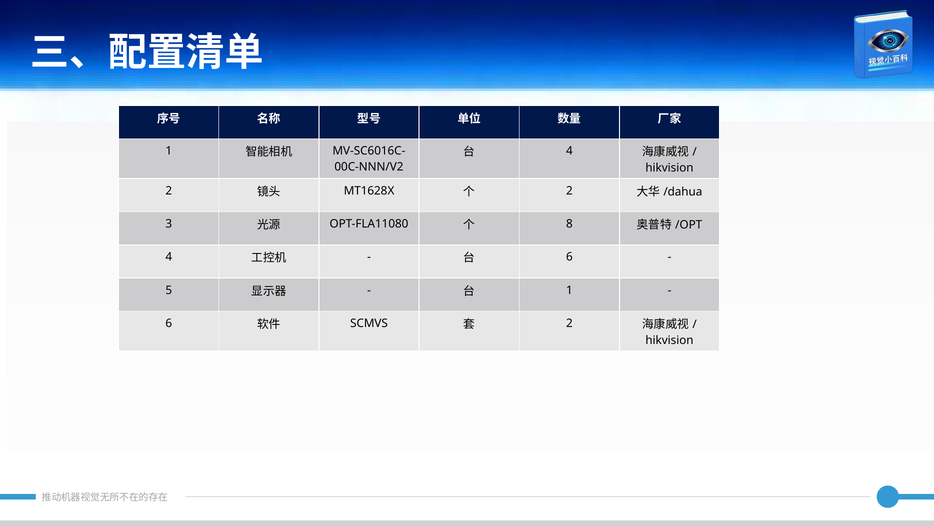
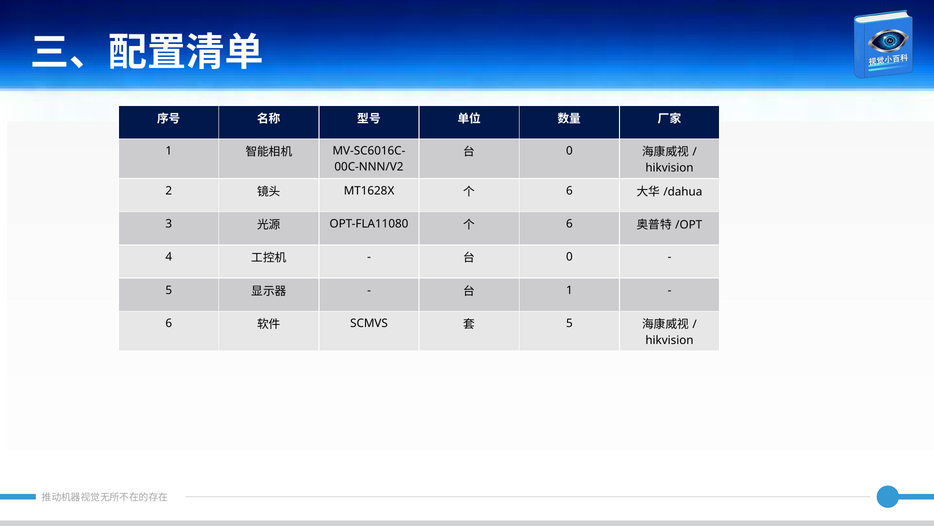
4: 4 -> 0 (569, 151)
2: 2 -> 6 (569, 191)
8: 8 -> 6 (569, 224)
6: 6 -> 0 (569, 257)
2: 2 -> 5 (569, 323)
